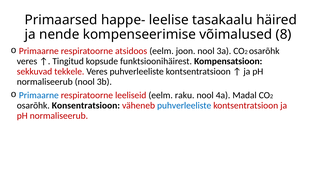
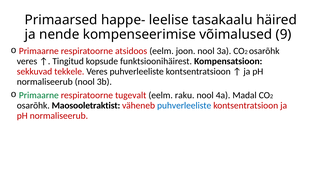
8: 8 -> 9 (284, 35)
Primaarne colour: blue -> green (39, 95)
leeliseid: leeliseid -> tugevalt (131, 95)
Konsentratsioon: Konsentratsioon -> Maosooletraktist (86, 106)
